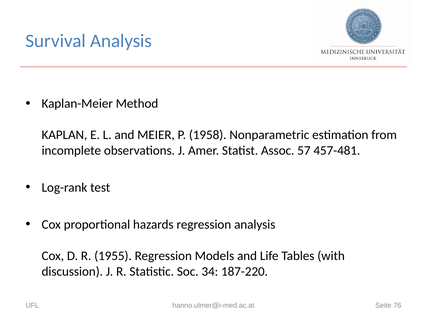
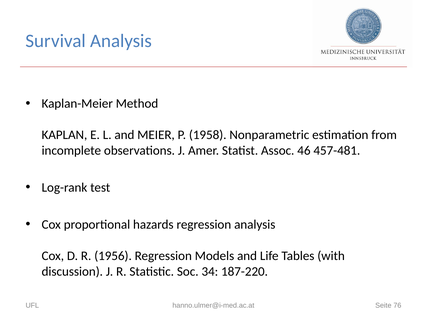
57: 57 -> 46 (304, 151)
1955: 1955 -> 1956 (113, 256)
